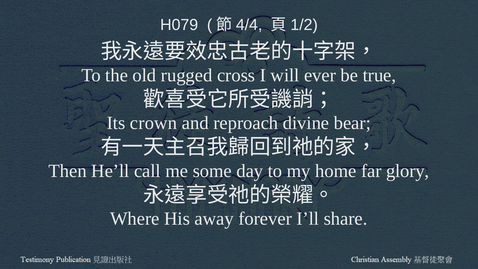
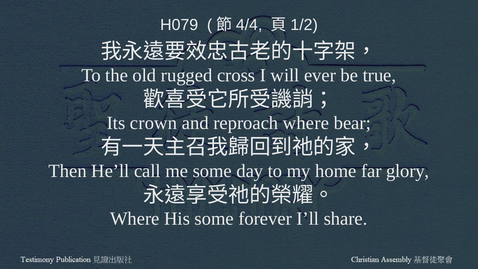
reproach divine: divine -> where (306, 123)
His away: away -> some (214, 219)
